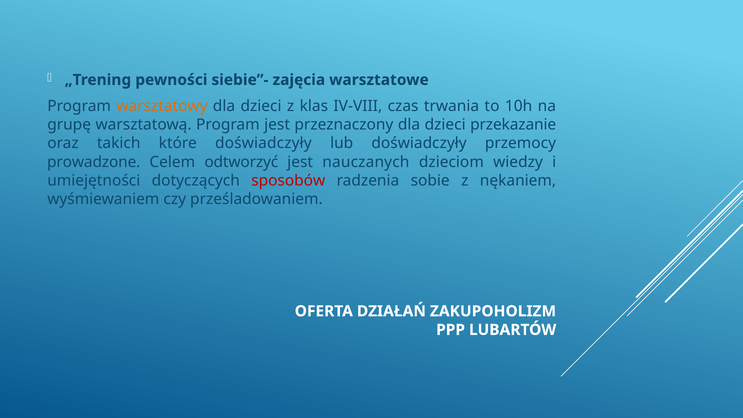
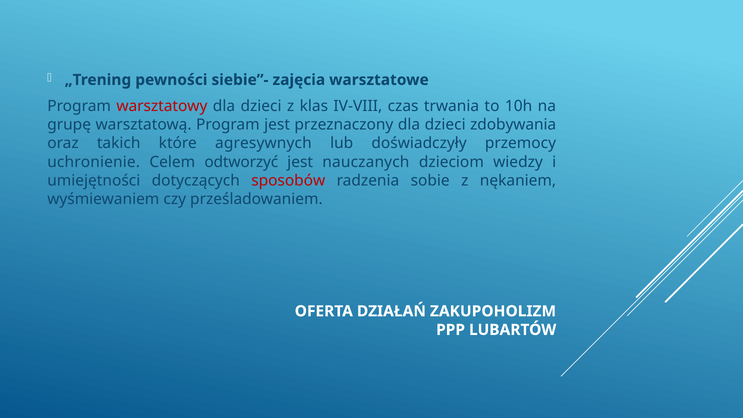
warsztatowy colour: orange -> red (162, 106)
przekazanie: przekazanie -> zdobywania (513, 125)
które doświadczyły: doświadczyły -> agresywnych (263, 143)
prowadzone: prowadzone -> uchronienie (94, 162)
